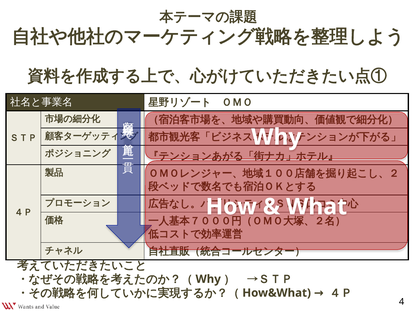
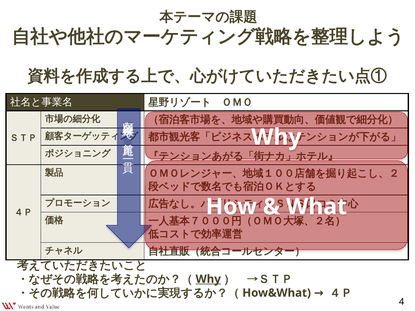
Why underline: none -> present (208, 279)
